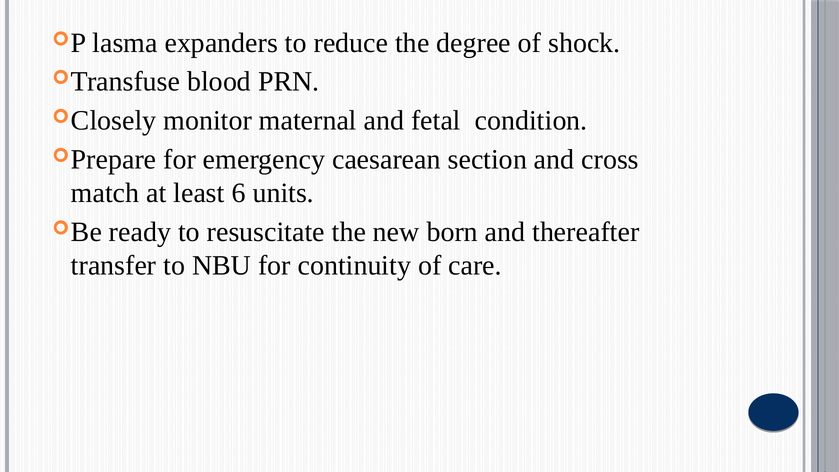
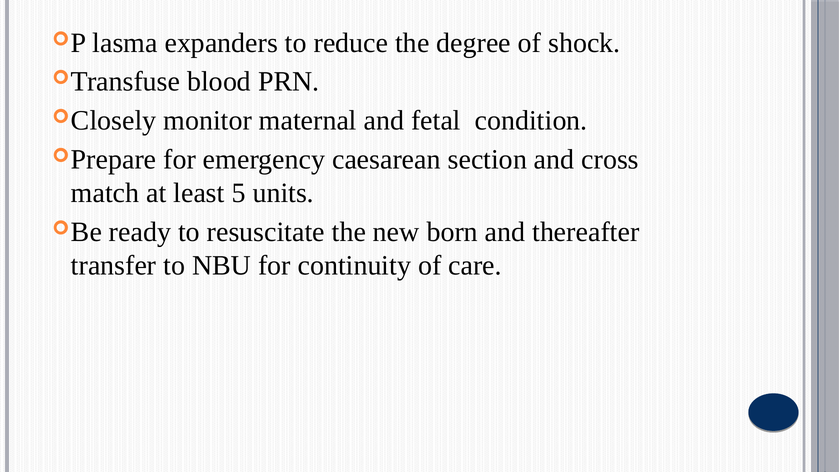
6: 6 -> 5 (239, 193)
